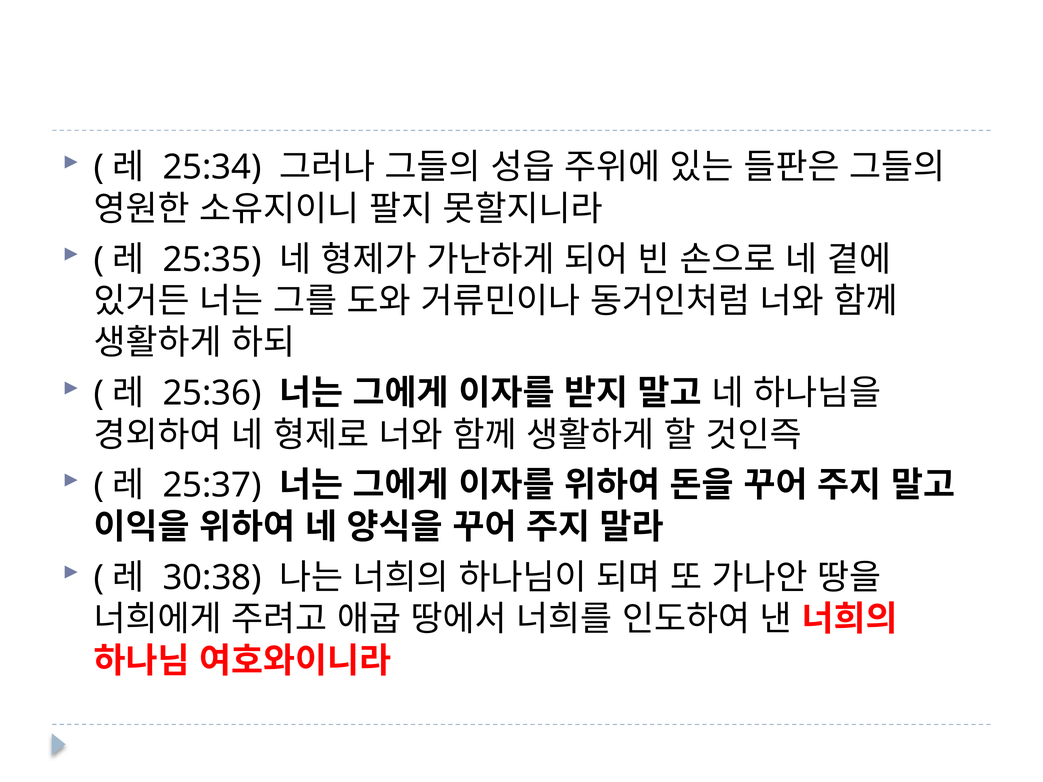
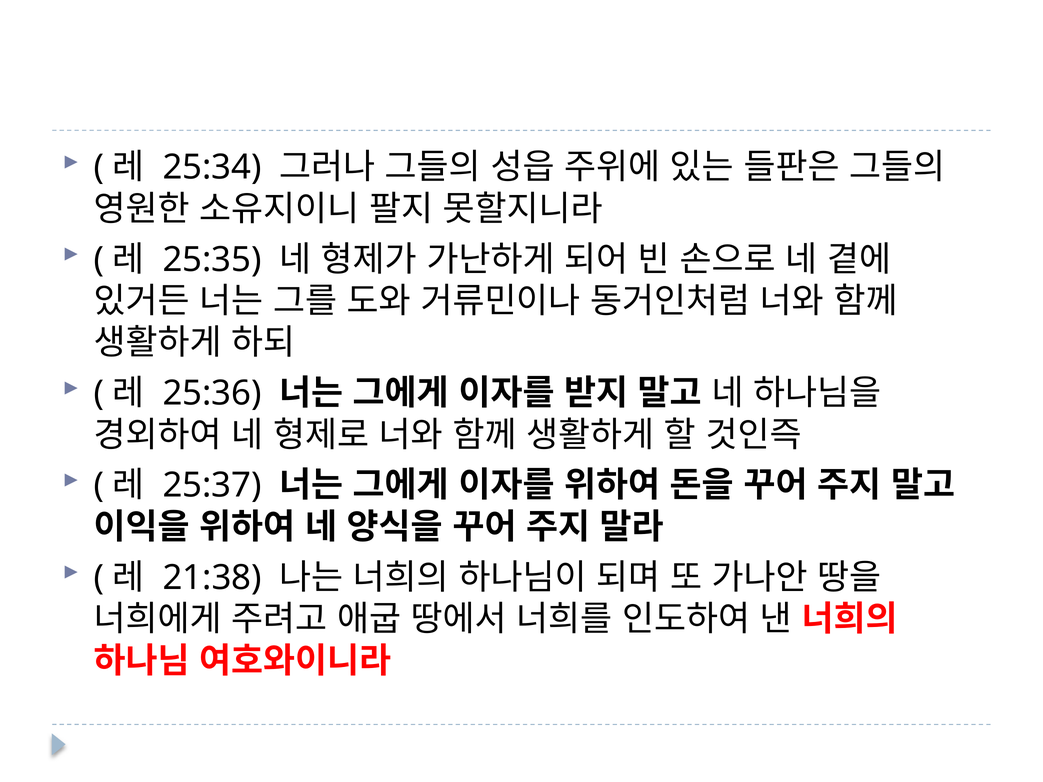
30:38: 30:38 -> 21:38 (212, 578)
